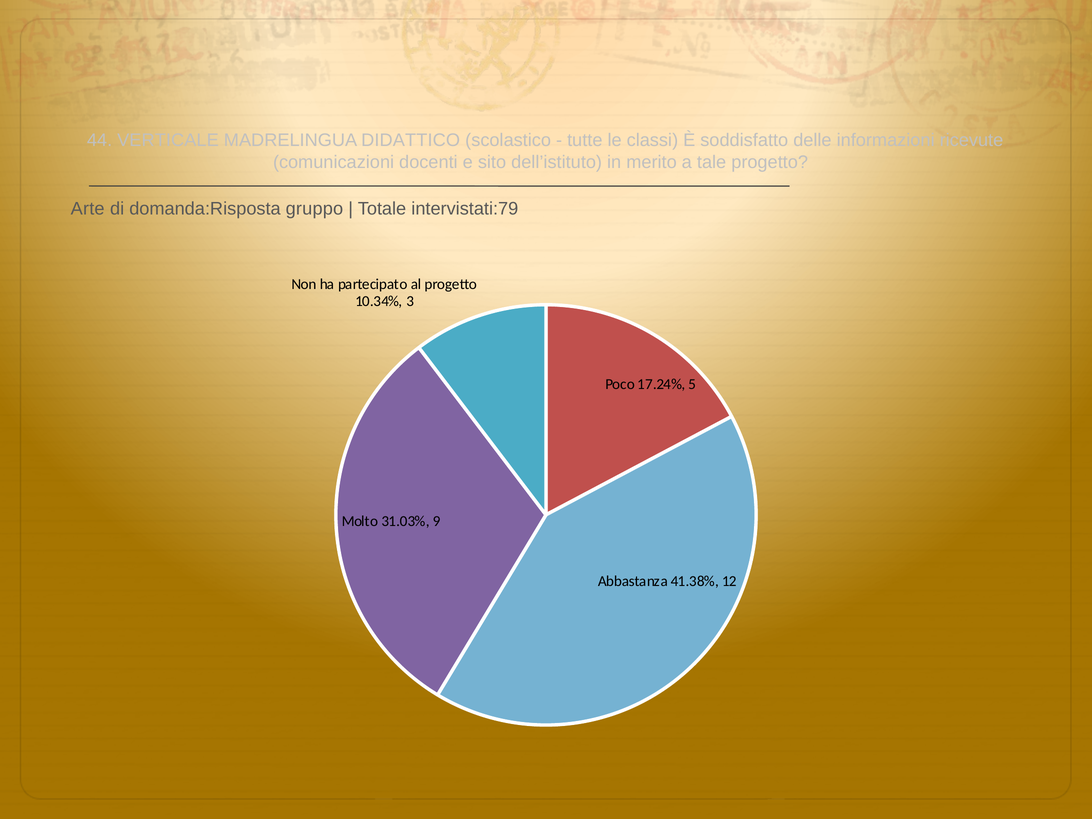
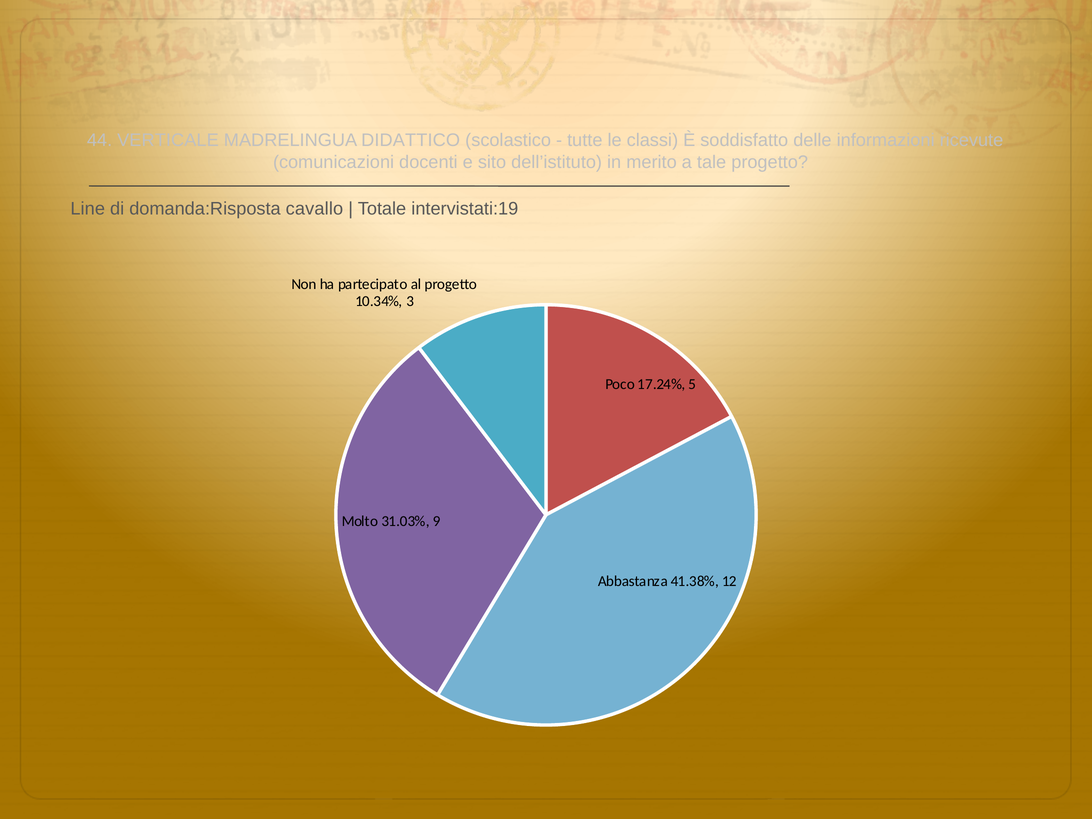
Arte: Arte -> Line (88, 209)
gruppo: gruppo -> cavallo (314, 209)
intervistati:79: intervistati:79 -> intervistati:19 (465, 209)
